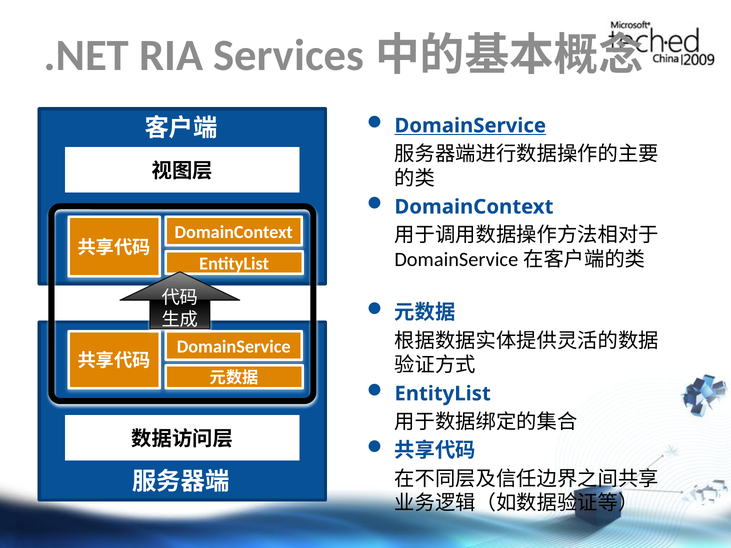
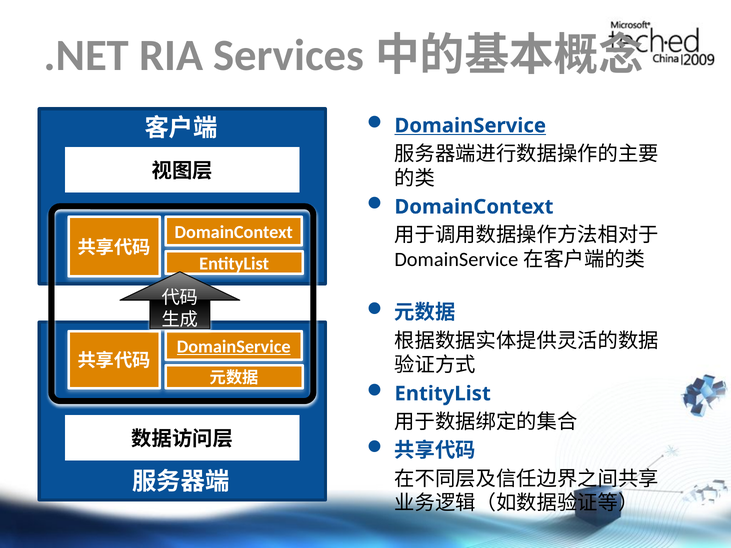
DomainService underline: none -> present (234, 347)
